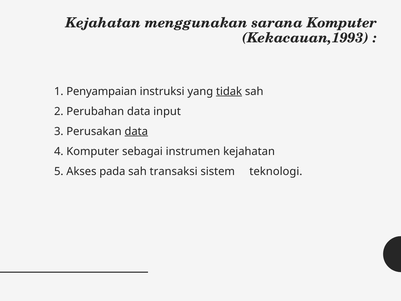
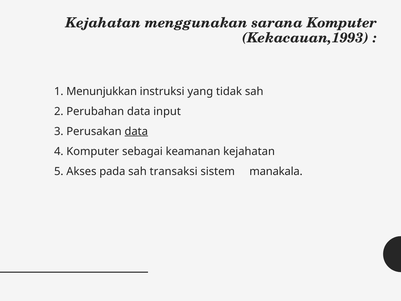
Penyampaian: Penyampaian -> Menunjukkan (102, 91)
tidak underline: present -> none (229, 91)
instrumen: instrumen -> keamanan (193, 151)
teknologi: teknologi -> manakala (276, 171)
